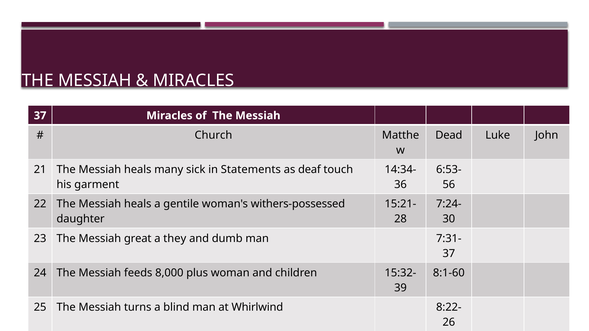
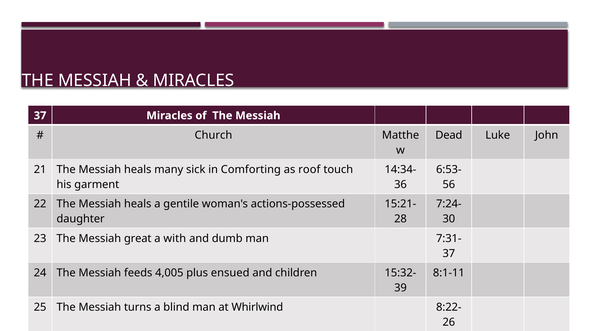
Statements: Statements -> Comforting (251, 170)
deaf: deaf -> roof (309, 170)
withers-possessed: withers-possessed -> actions-possessed (298, 204)
a they: they -> with (175, 239)
8,000: 8,000 -> 4,005 (169, 273)
plus woman: woman -> ensued (230, 273)
8:1-60: 8:1-60 -> 8:1-11 (449, 273)
